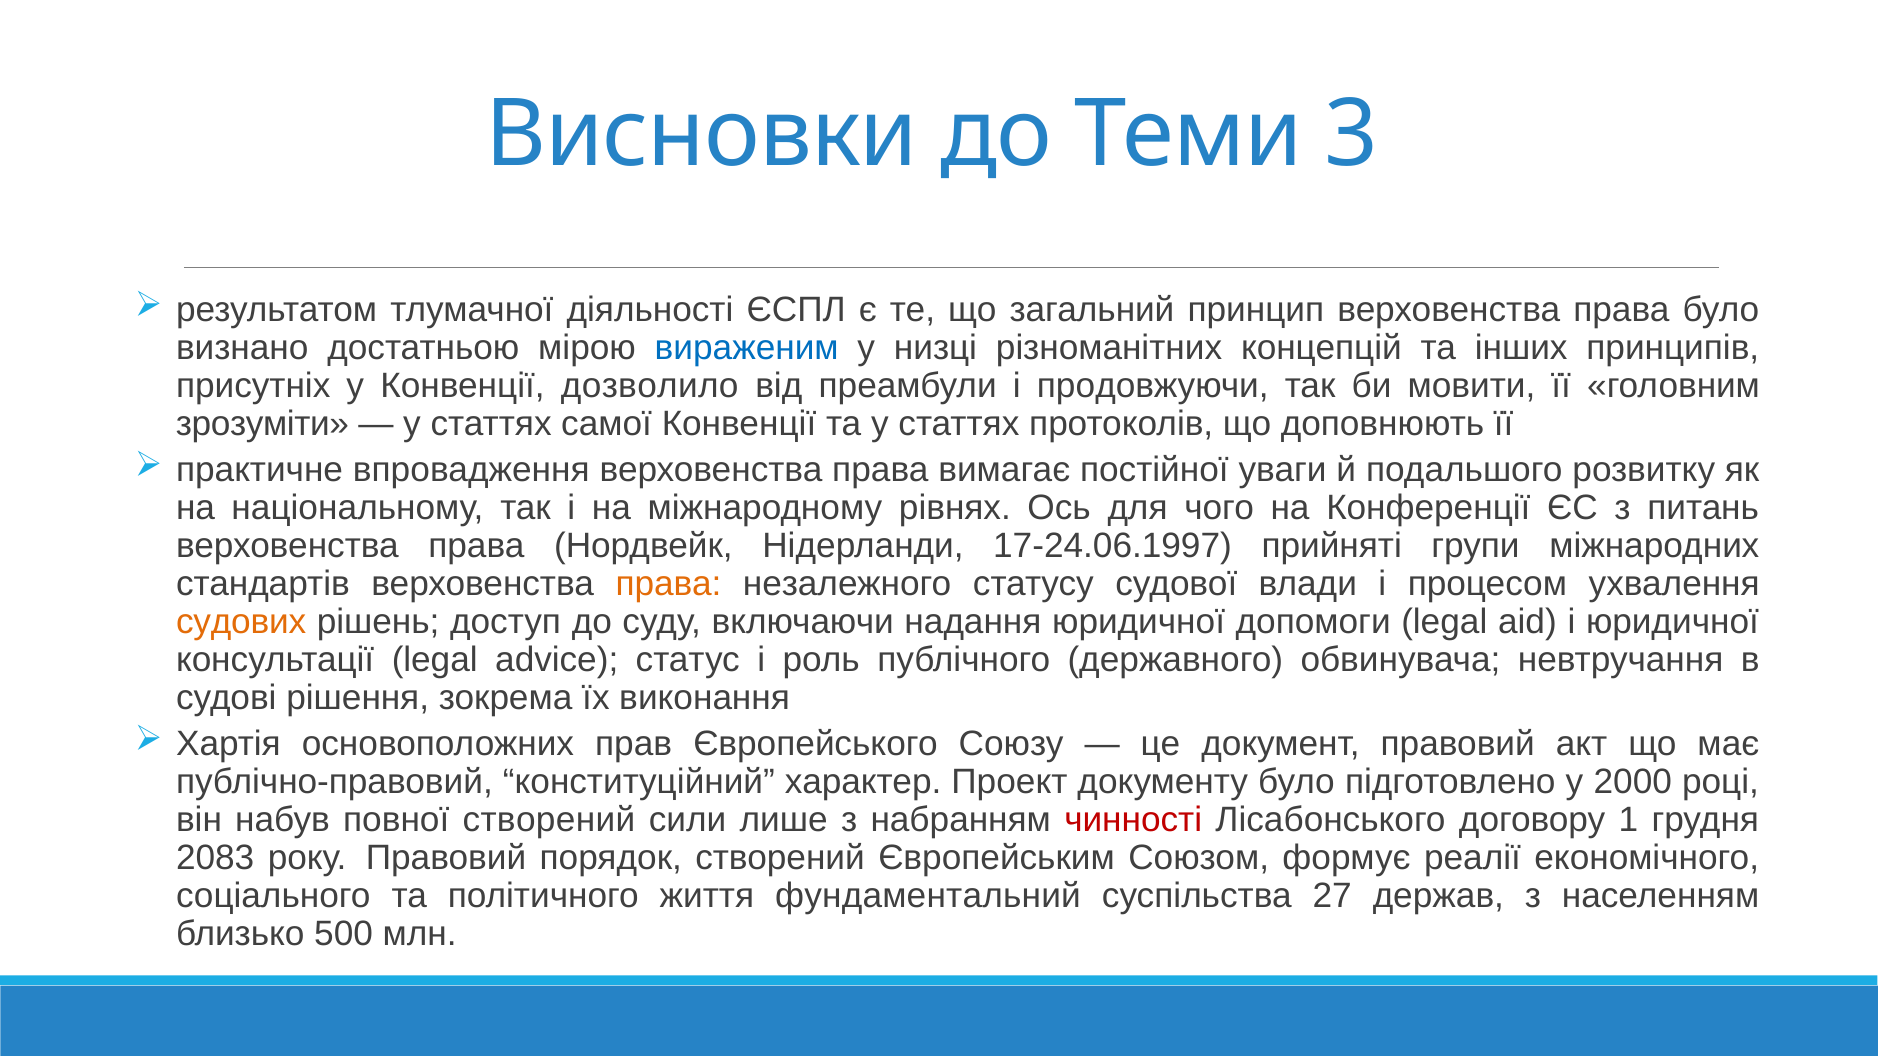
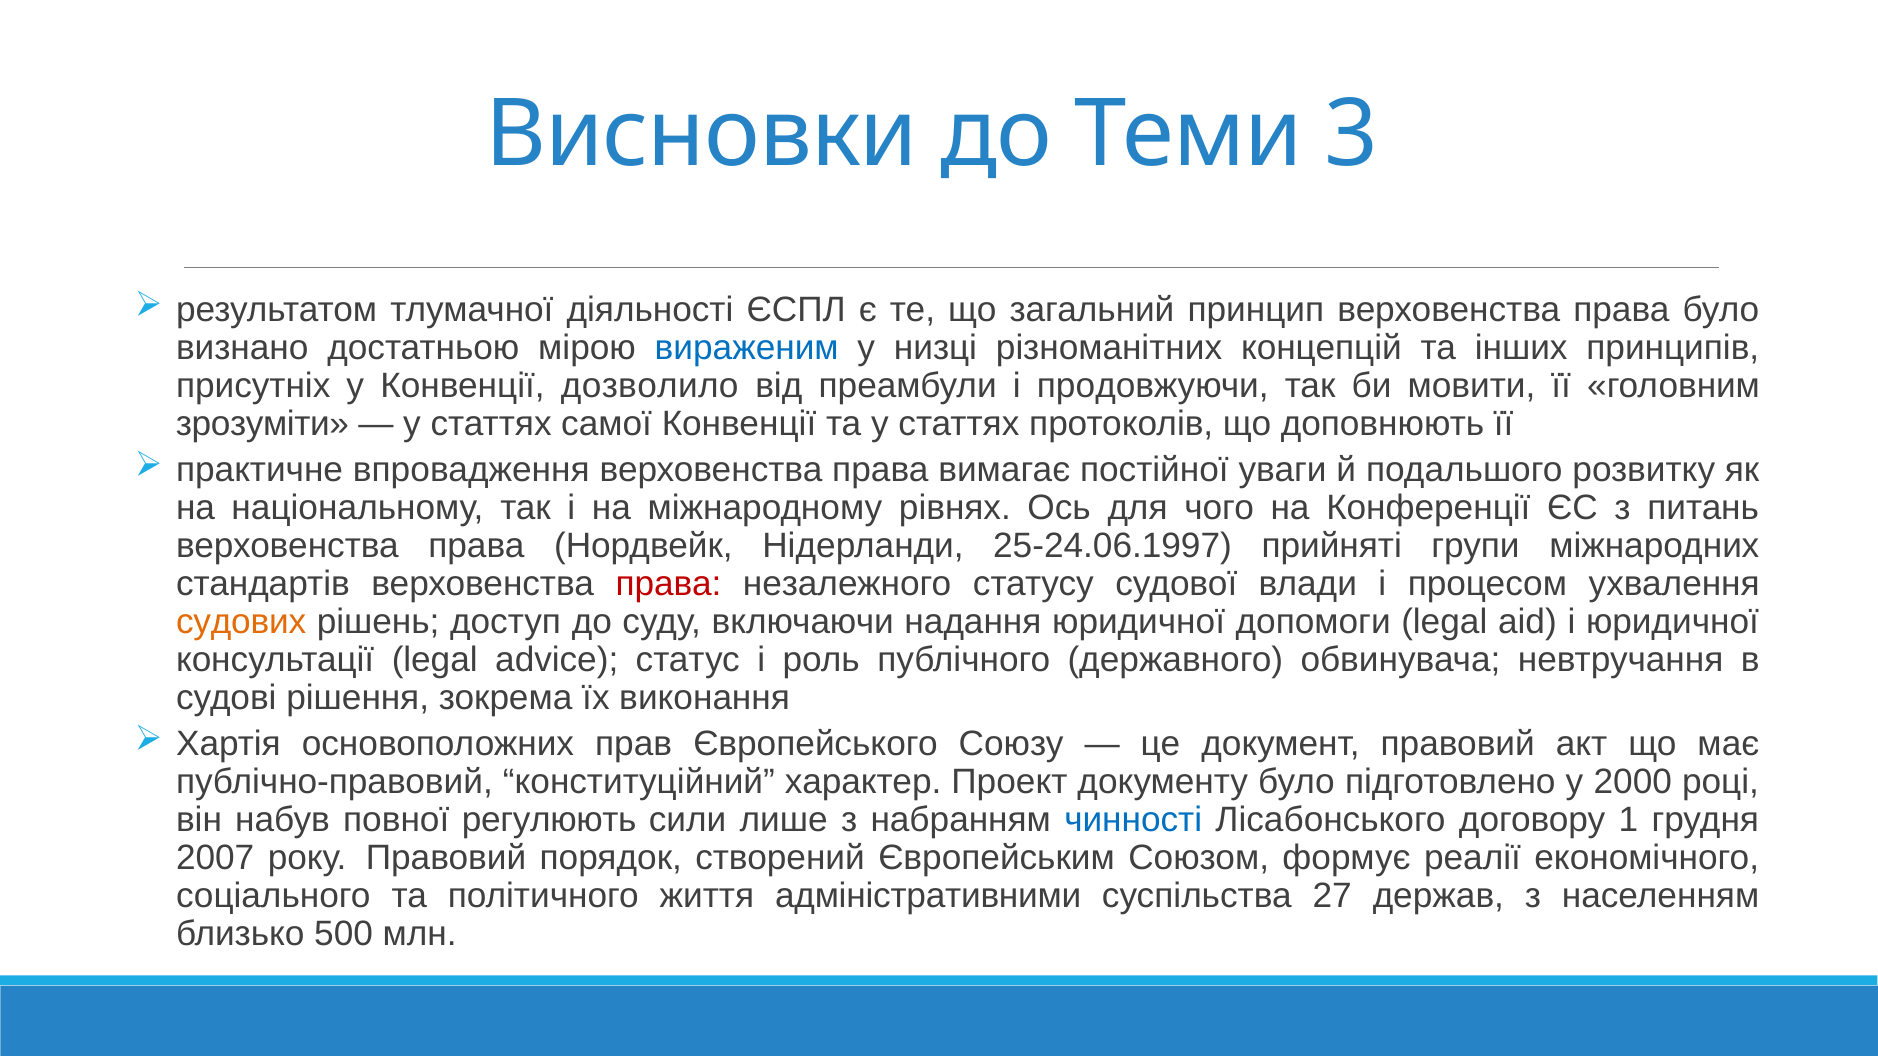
17-24.06.1997: 17-24.06.1997 -> 25-24.06.1997 (1113, 546)
права colour: orange -> red (669, 584)
повної створений: створений -> регулюють (549, 820)
чинності colour: red -> blue (1133, 820)
2083: 2083 -> 2007 (215, 858)
фундаментальний: фундаментальний -> адміністративними (928, 897)
